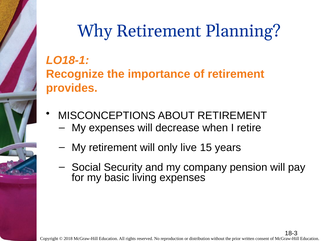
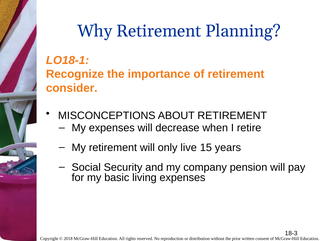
provides: provides -> consider (72, 88)
